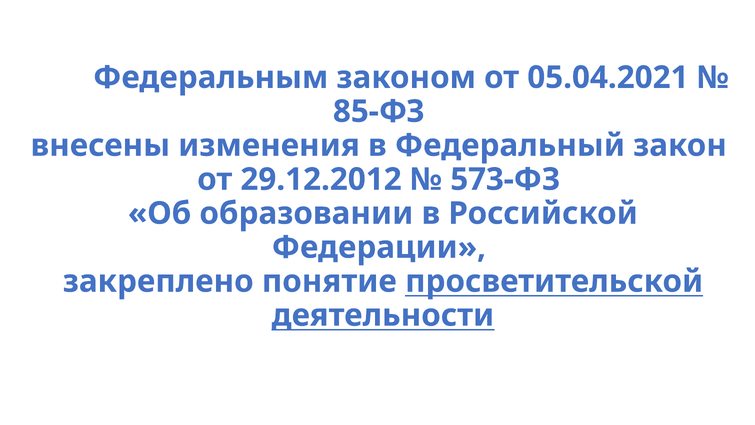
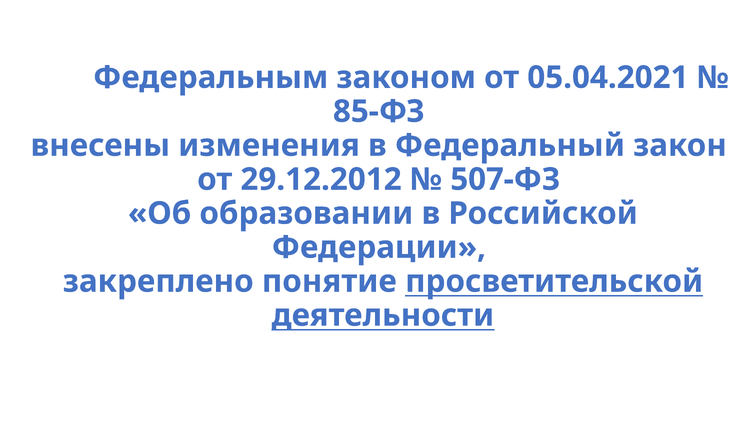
573-ФЗ: 573-ФЗ -> 507-ФЗ (505, 179)
